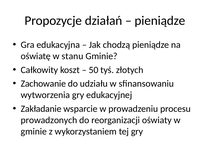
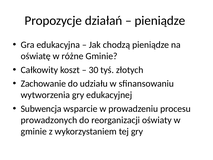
stanu: stanu -> różne (73, 56)
50: 50 -> 30 (94, 70)
Zakładanie: Zakładanie -> Subwencja (41, 109)
